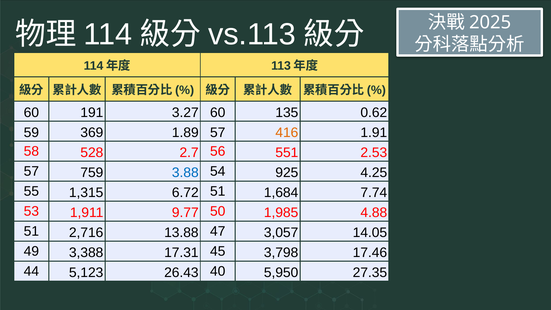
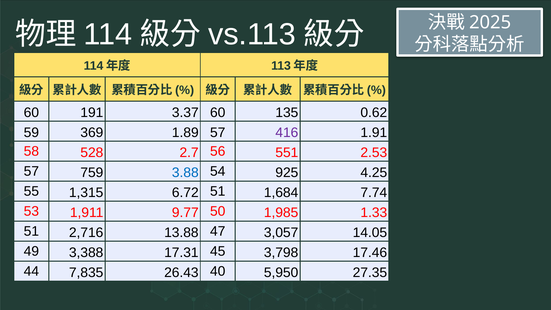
3.27: 3.27 -> 3.37 (185, 113)
416 colour: orange -> purple (287, 133)
4.88: 4.88 -> 1.33 (374, 213)
5,123: 5,123 -> 7,835 (86, 273)
